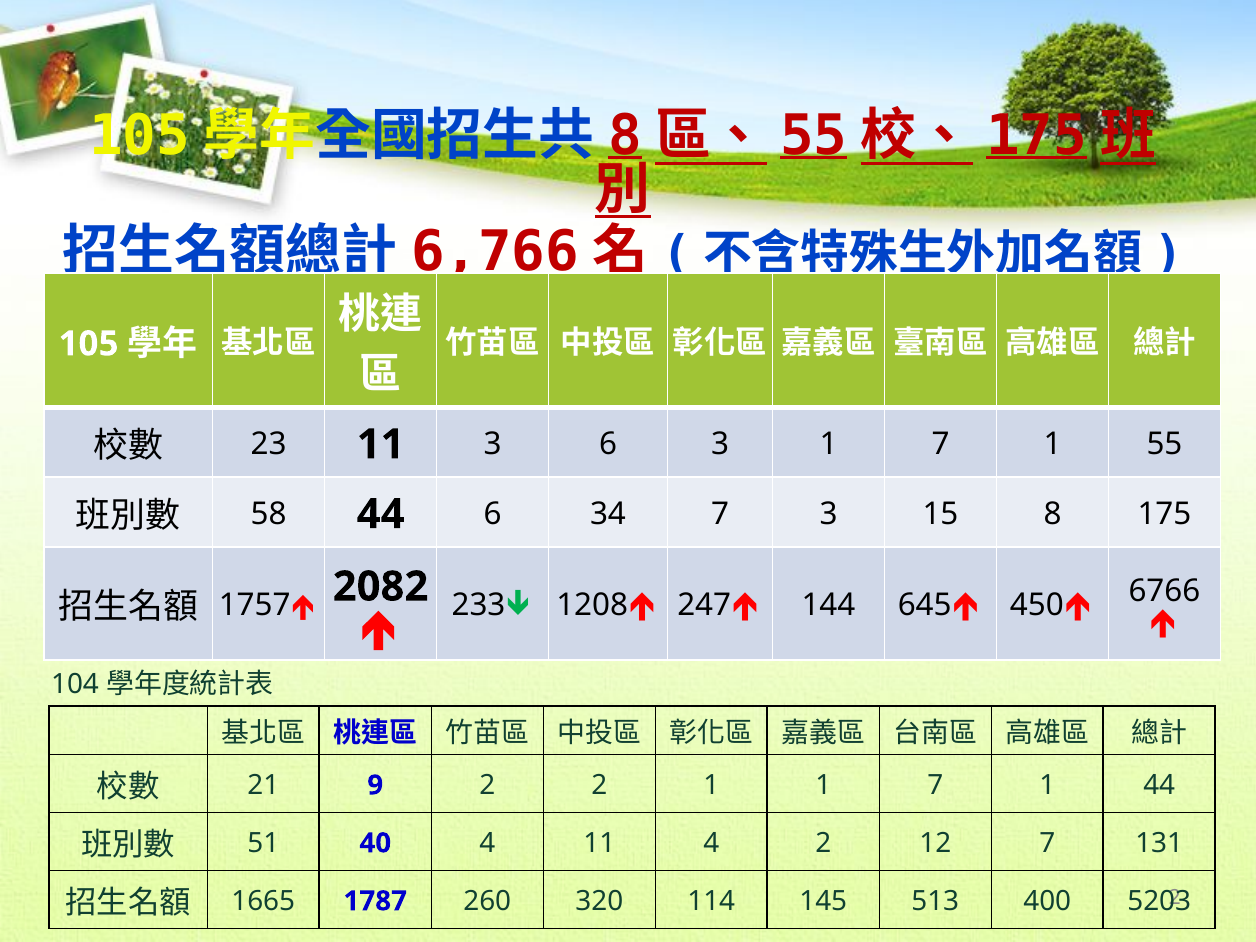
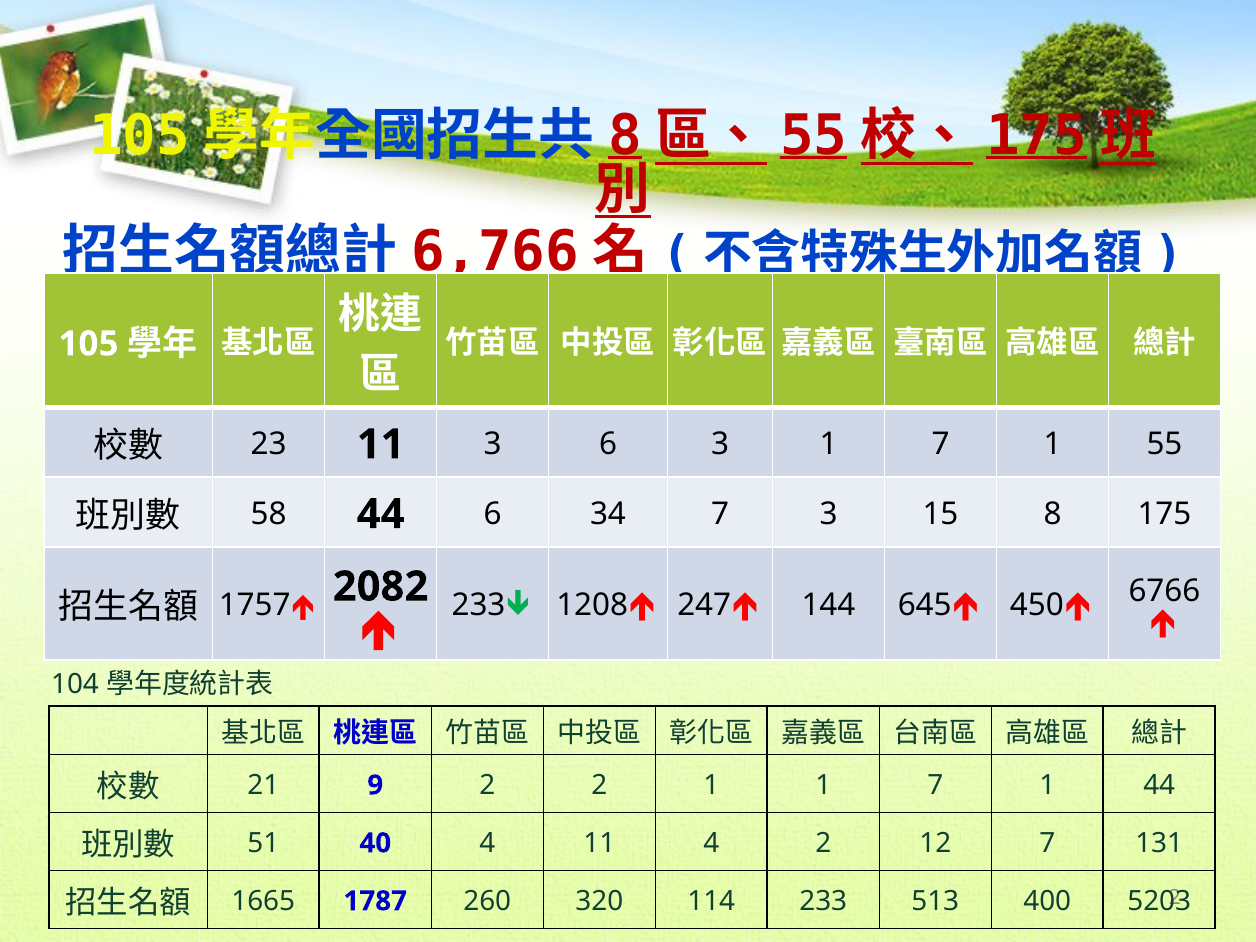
145: 145 -> 233 (823, 901)
